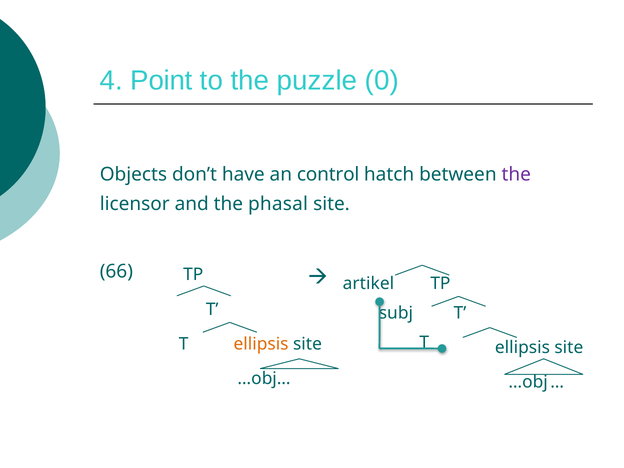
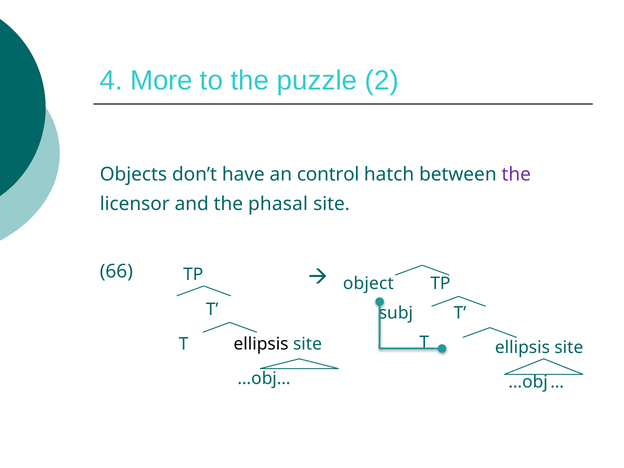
Point: Point -> More (161, 81)
0: 0 -> 2 (382, 81)
artikel: artikel -> object (368, 283)
ellipsis colour: orange -> black (261, 344)
